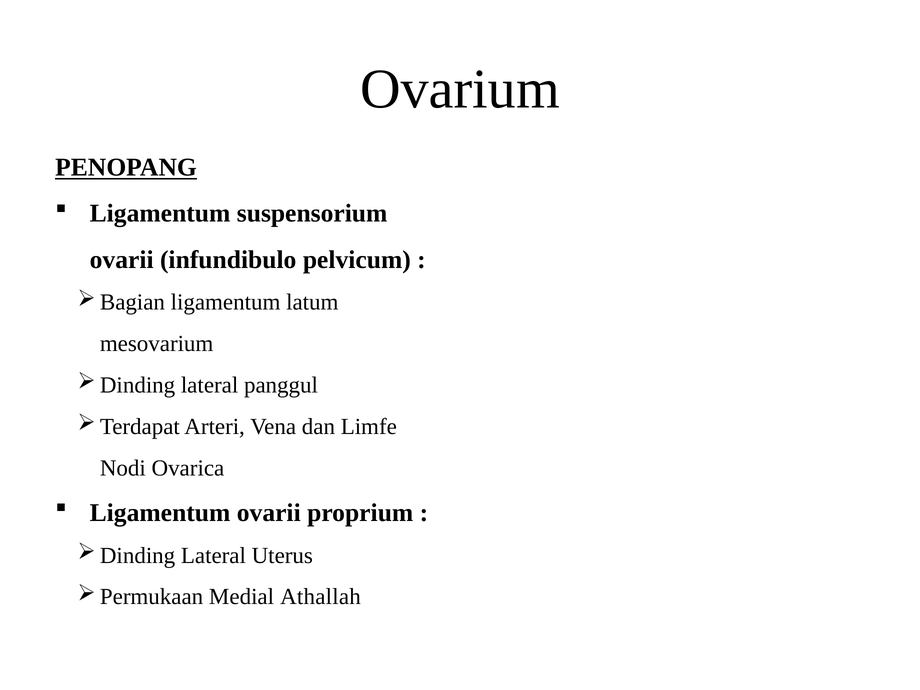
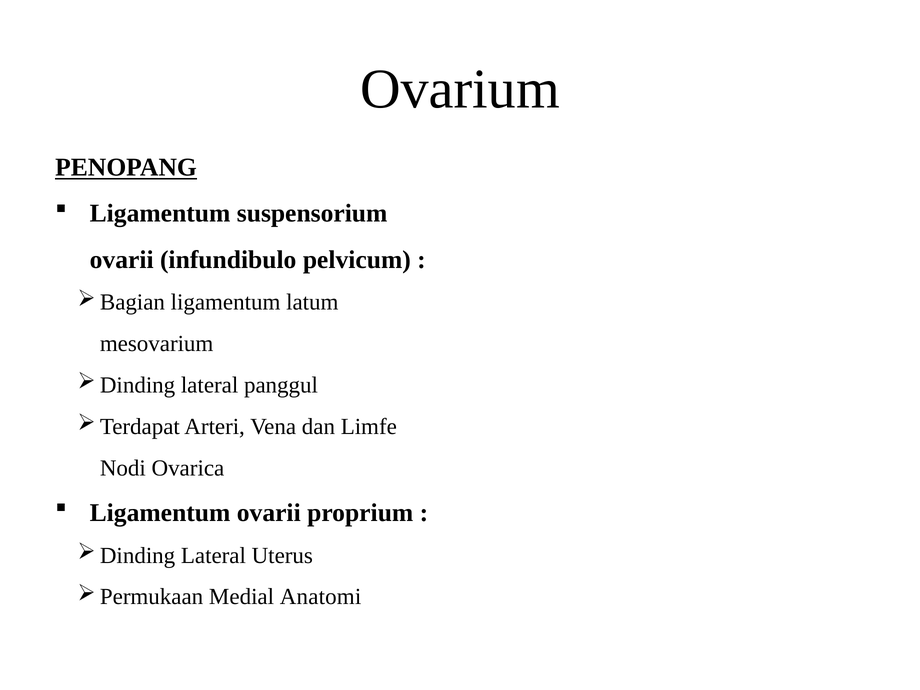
Athallah: Athallah -> Anatomi (321, 597)
